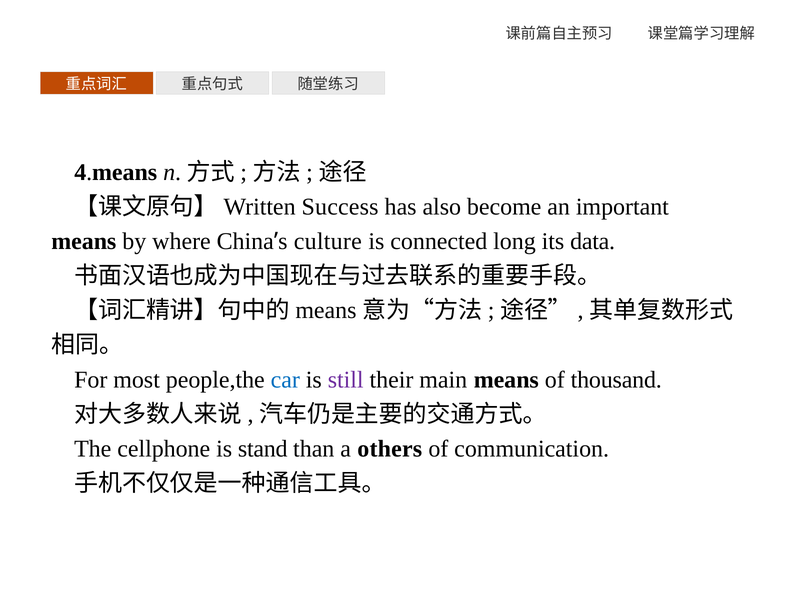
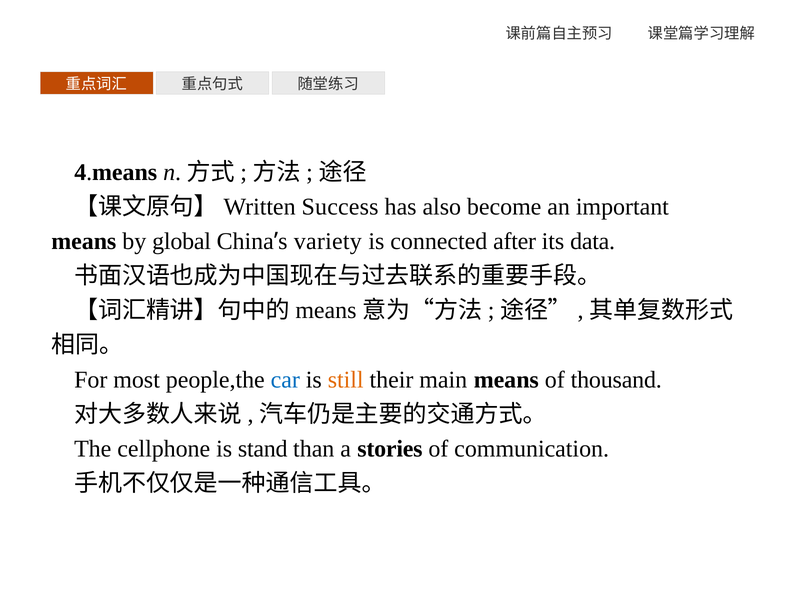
where: where -> global (182, 241)
culture: culture -> variety (328, 241)
long: long -> after (515, 241)
still colour: purple -> orange (346, 379)
others: others -> stories (390, 448)
